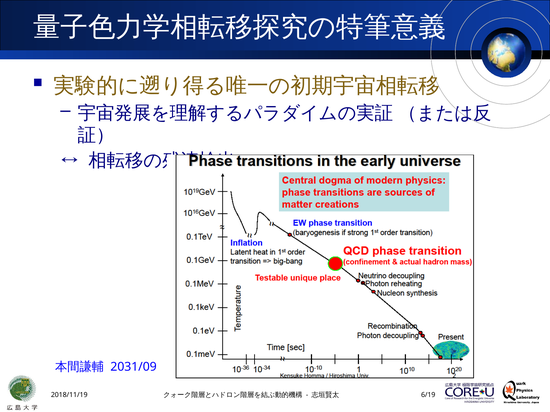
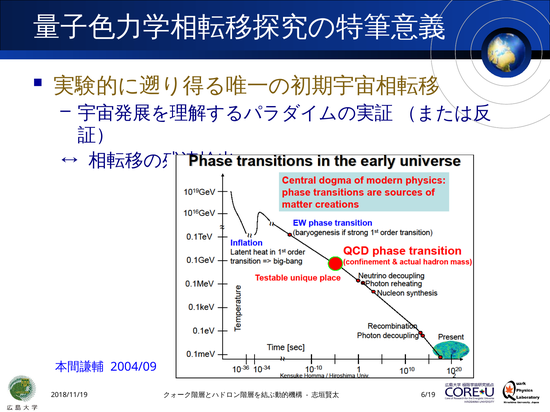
2031/09: 2031/09 -> 2004/09 (134, 367)
